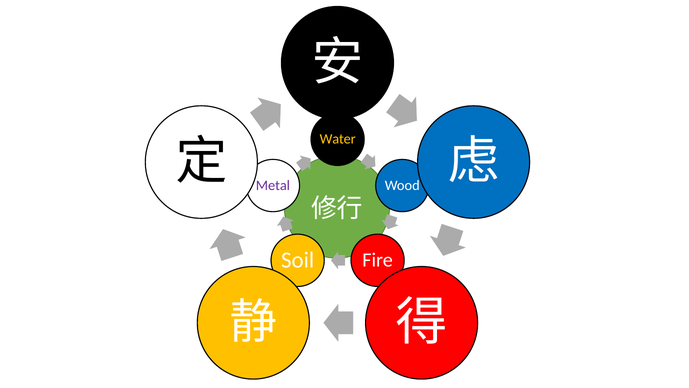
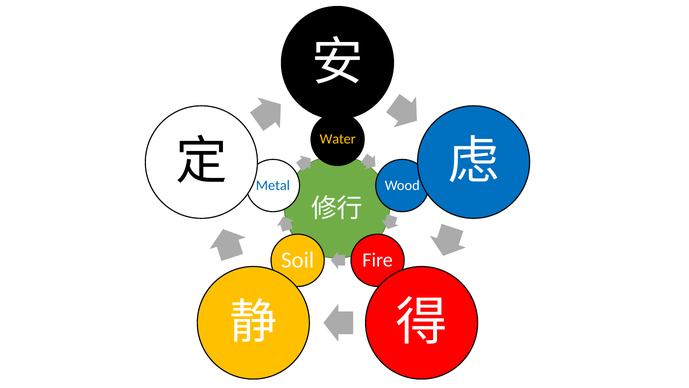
Metal colour: purple -> blue (273, 185)
